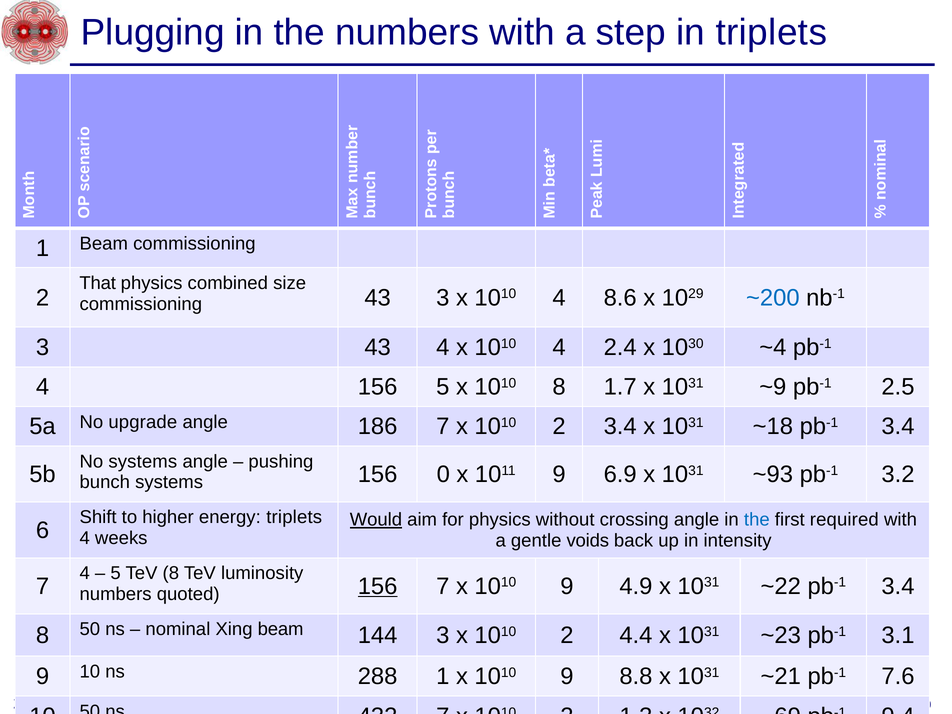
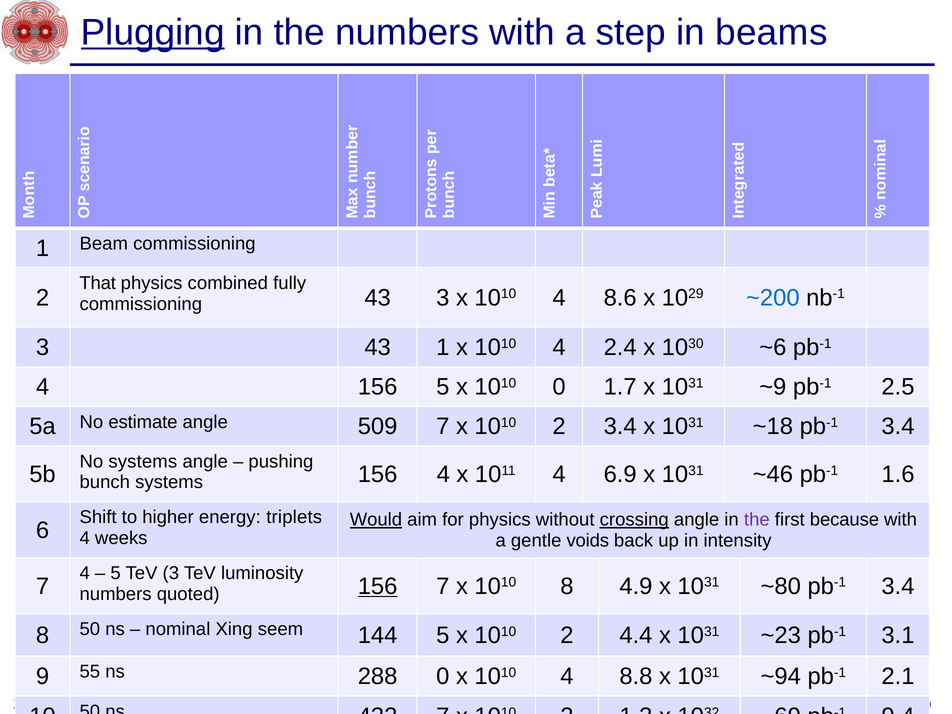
Plugging underline: none -> present (153, 32)
in triplets: triplets -> beams (771, 32)
size: size -> fully (290, 283)
43 4: 4 -> 1 (443, 347)
~4: ~4 -> ~6 (773, 347)
1010 8: 8 -> 0 (559, 387)
upgrade: upgrade -> estimate (143, 422)
186: 186 -> 509 (378, 427)
156 0: 0 -> 4 (443, 474)
1011 9: 9 -> 4 (559, 474)
~93: ~93 -> ~46 (773, 474)
3.2: 3.2 -> 1.6 (898, 474)
crossing underline: none -> present (634, 520)
the colour: blue -> purple (757, 520)
required: required -> because (844, 520)
TeV 8: 8 -> 3 (171, 573)
7 x 1010 9: 9 -> 8 (567, 586)
~22: ~22 -> ~80 (781, 586)
Xing beam: beam -> seem (280, 629)
144 3: 3 -> 5 (443, 635)
9 10: 10 -> 55 (90, 672)
288 1: 1 -> 0 (443, 676)
9: 9 -> 4 (567, 676)
~21: ~21 -> ~94 (781, 676)
pb-1 7.6: 7.6 -> 2.1 (898, 676)
